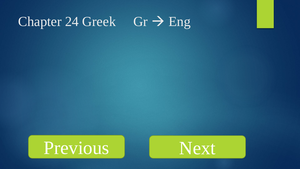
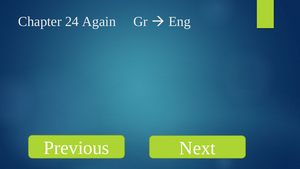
Greek: Greek -> Again (99, 21)
